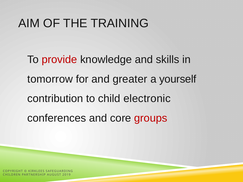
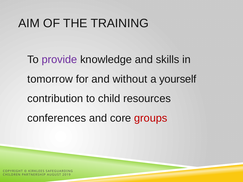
provide colour: red -> purple (59, 60)
greater: greater -> without (130, 79)
electronic: electronic -> resources (147, 99)
